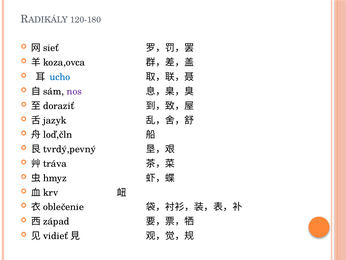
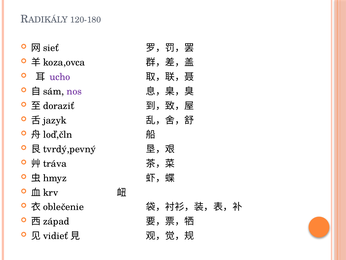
ucho colour: blue -> purple (60, 77)
